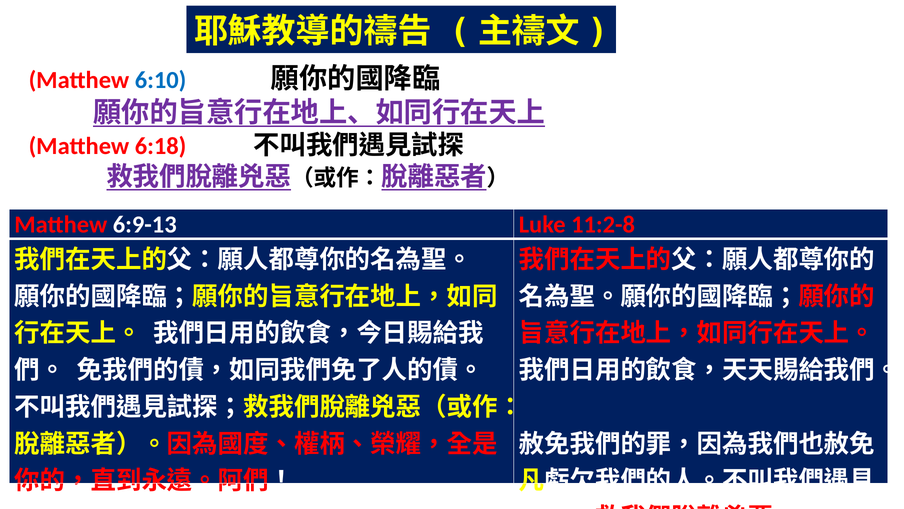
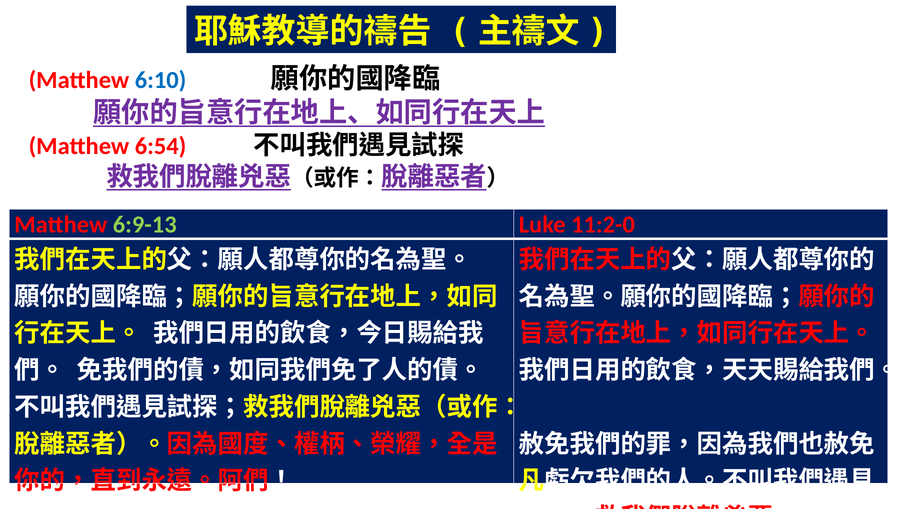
6:18: 6:18 -> 6:54 (161, 146)
6:9-13 colour: white -> light green (145, 224)
11:2-8: 11:2-8 -> 11:2-0 (603, 224)
